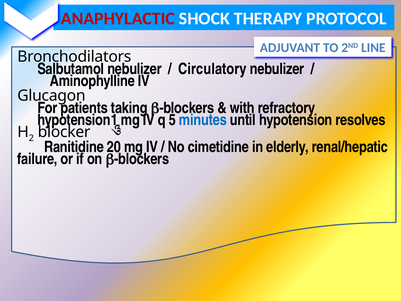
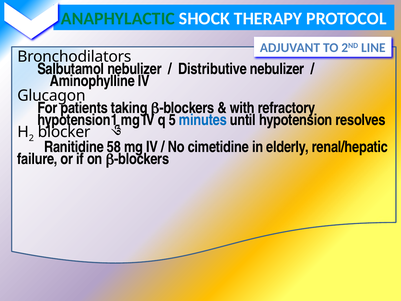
ANAPHYLACTIC colour: red -> green (118, 19)
Circulatory: Circulatory -> Distributive (213, 69)
20: 20 -> 58 (114, 147)
